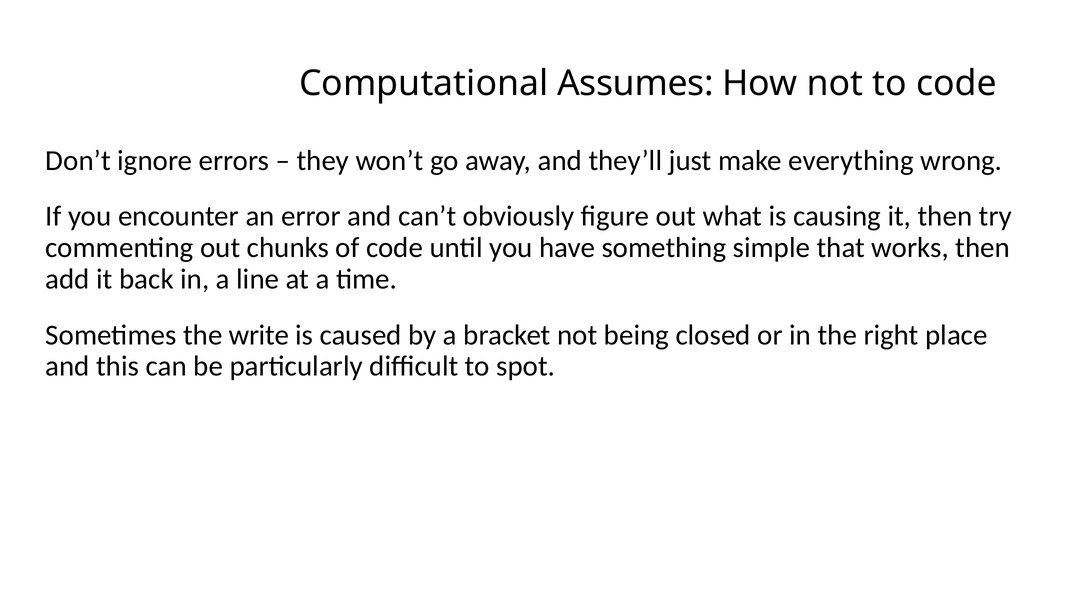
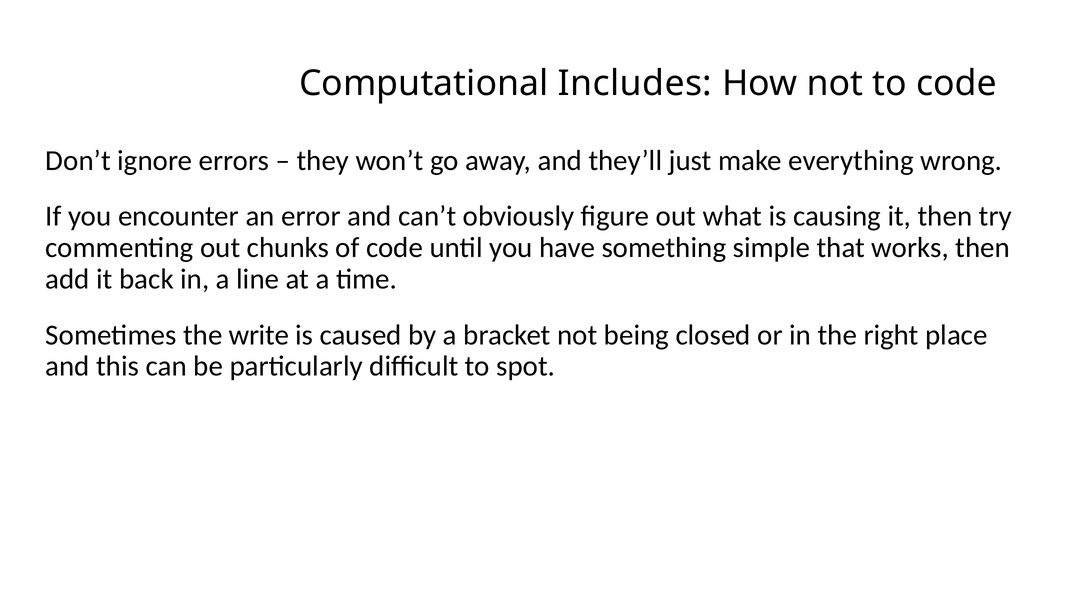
Assumes: Assumes -> Includes (635, 84)
